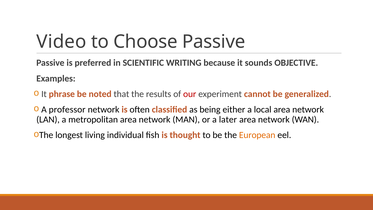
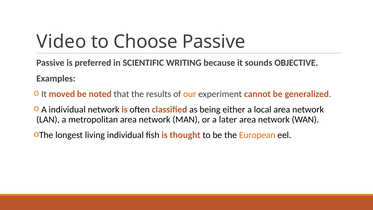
phrase: phrase -> moved (62, 94)
our colour: red -> orange (190, 94)
A professor: professor -> individual (67, 109)
